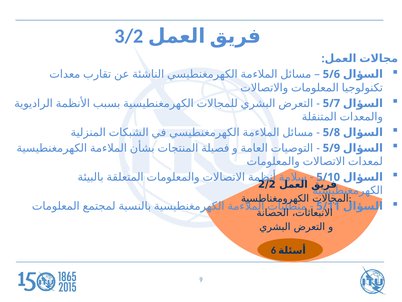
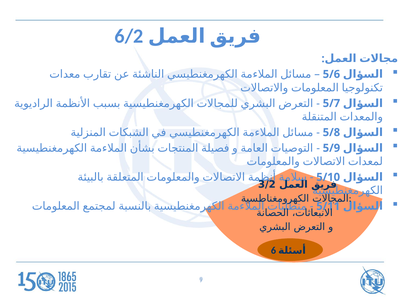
3/2: 3/2 -> 6/2 (129, 36)
2/2: 2/2 -> 3/2 (267, 184)
